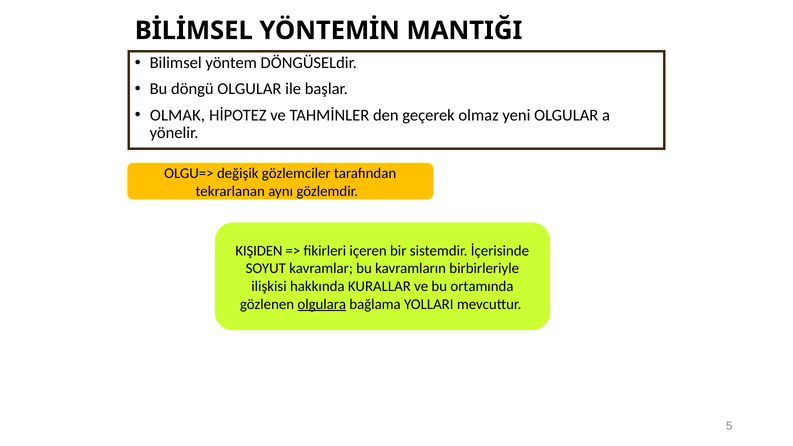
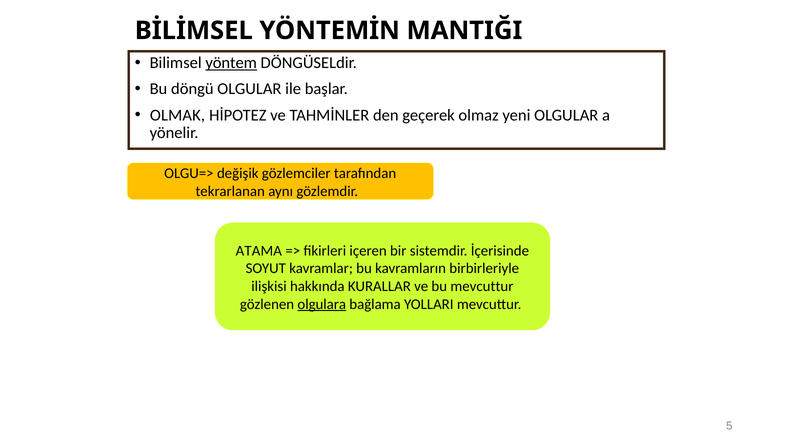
yöntem underline: none -> present (231, 63)
KIŞIDEN: KIŞIDEN -> ATAMA (259, 251)
bu ortamında: ortamında -> mevcuttur (482, 286)
